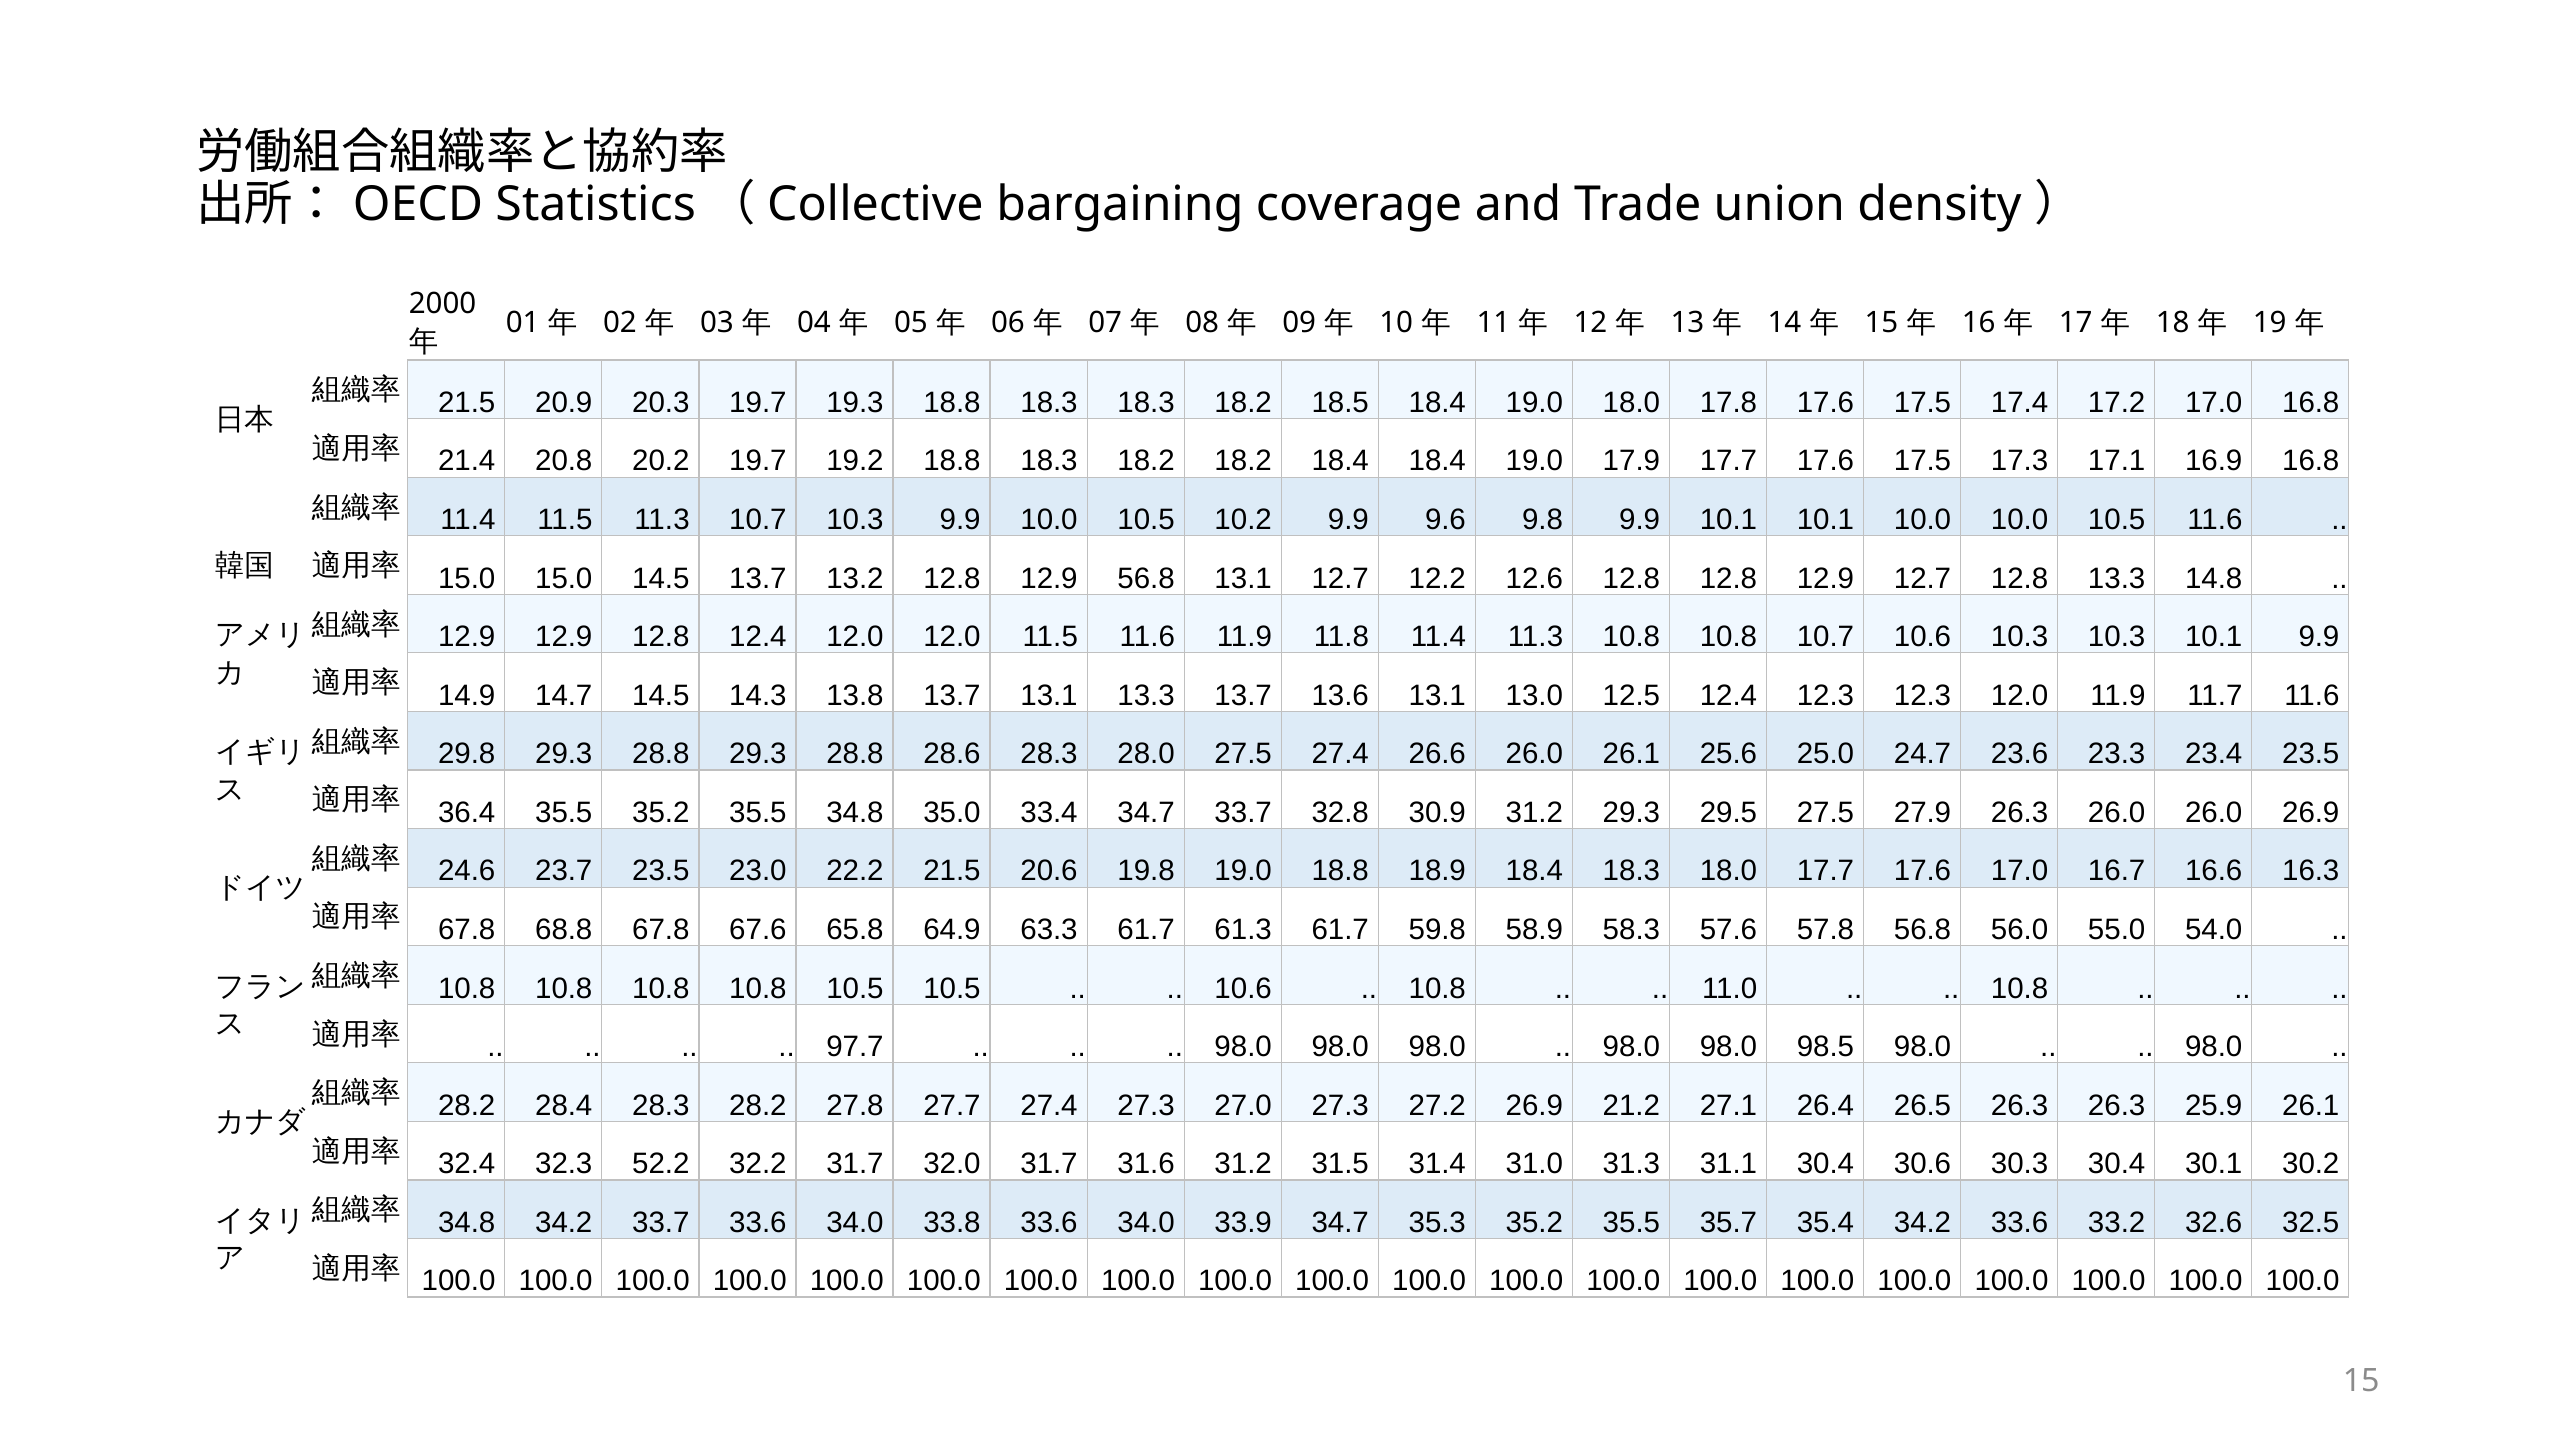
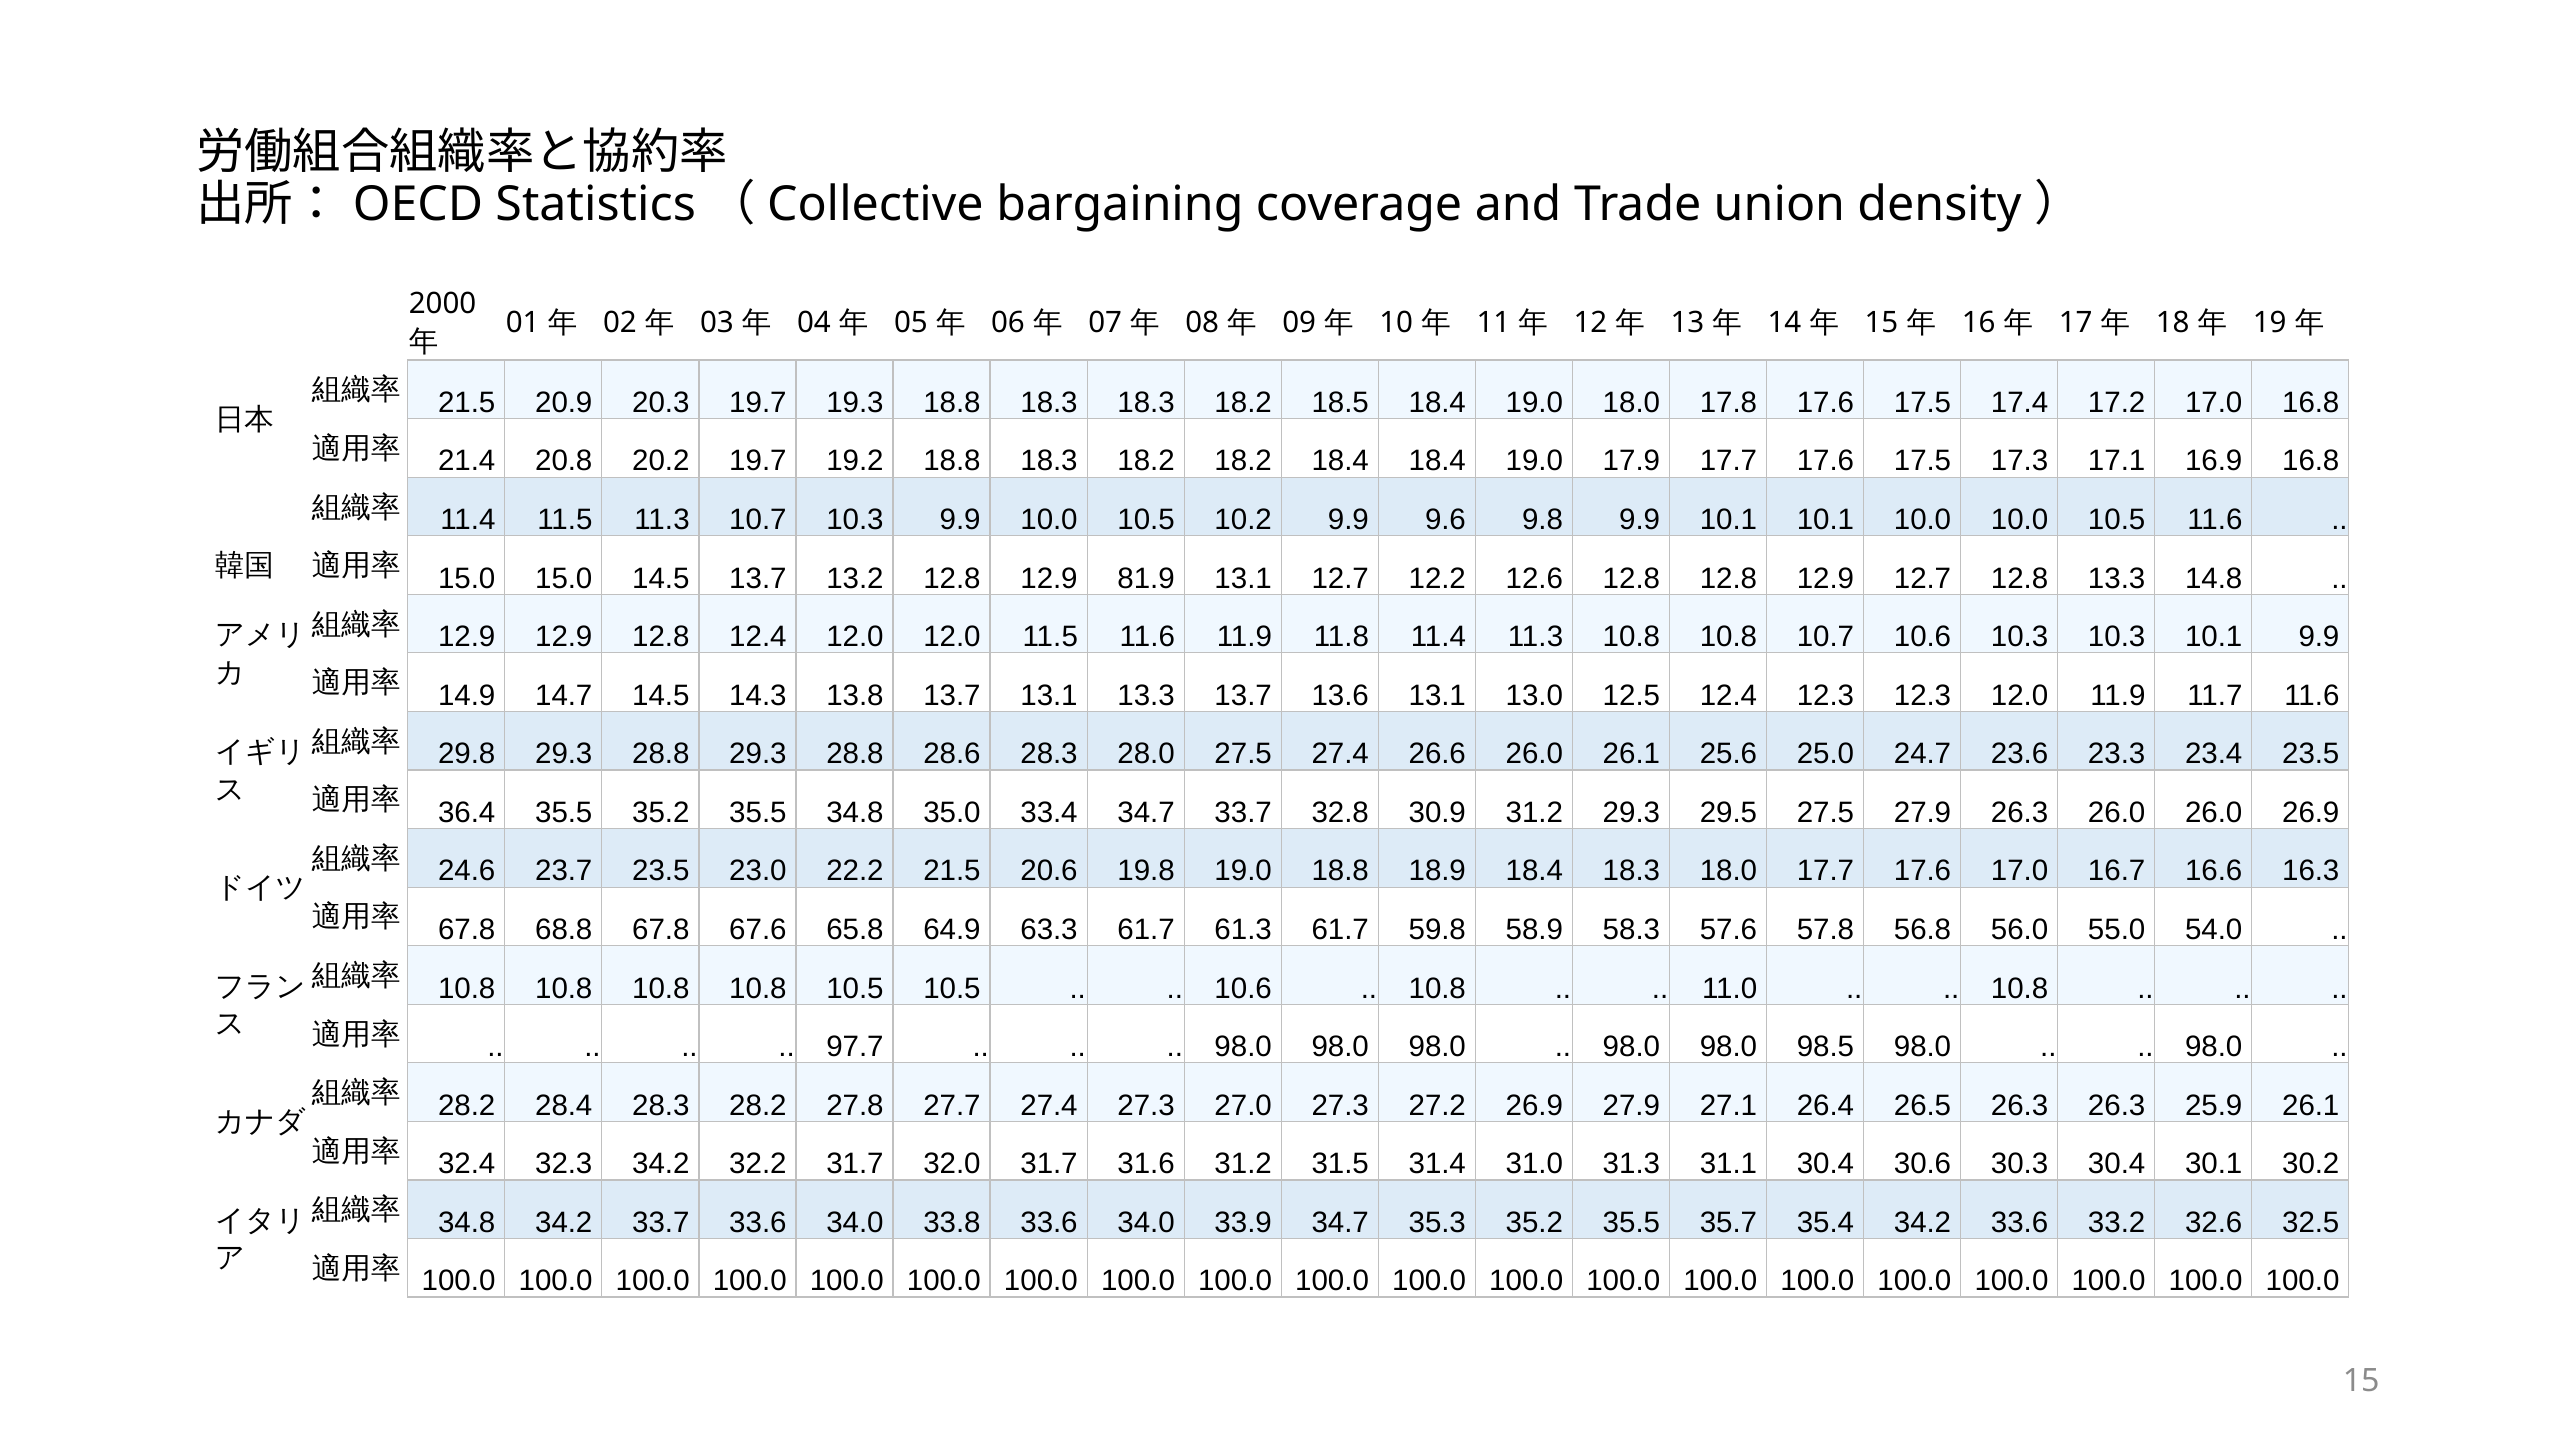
12.9 56.8: 56.8 -> 81.9 (1146, 578)
26.9 21.2: 21.2 -> 27.9 (1631, 1105)
32.3 52.2: 52.2 -> 34.2 (661, 1164)
